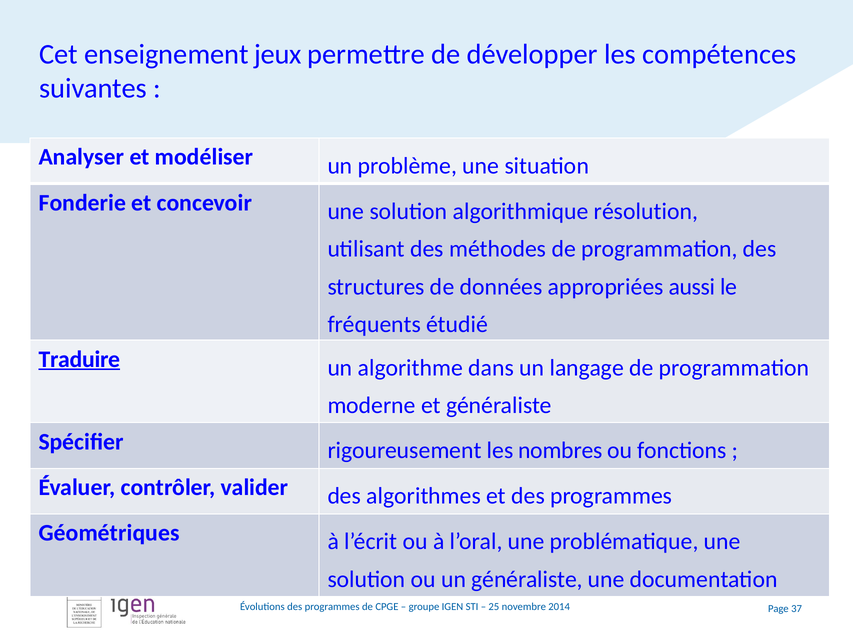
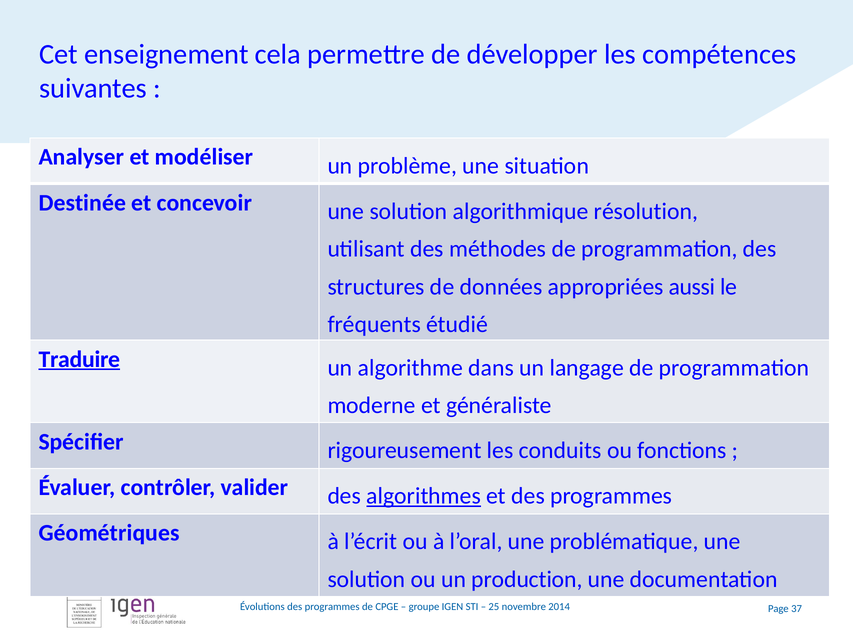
jeux: jeux -> cela (278, 54)
Fonderie: Fonderie -> Destinée (82, 203)
nombres: nombres -> conduits (560, 450)
algorithmes underline: none -> present (424, 496)
un généraliste: généraliste -> production (527, 579)
